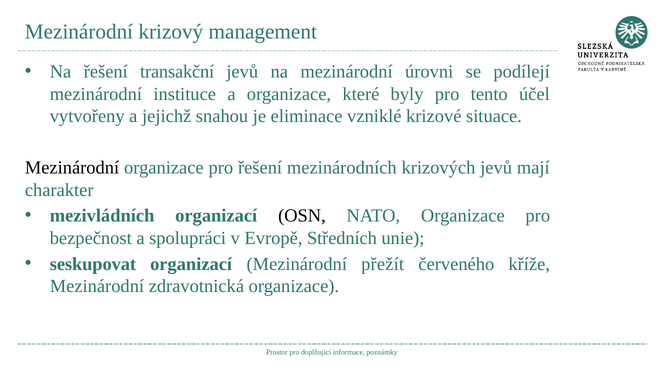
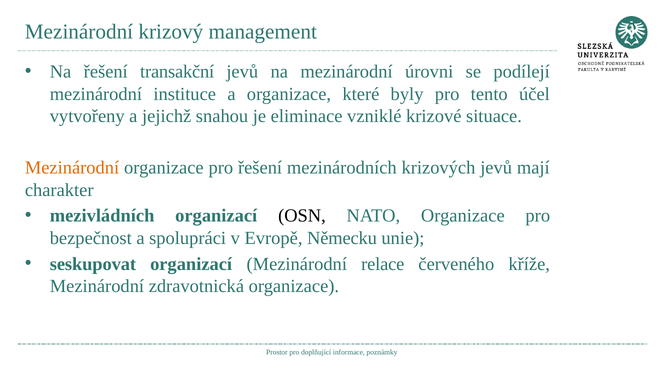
Mezinárodní colour: black -> orange (72, 168)
Středních: Středních -> Německu (342, 238)
přežít: přežít -> relace (383, 264)
